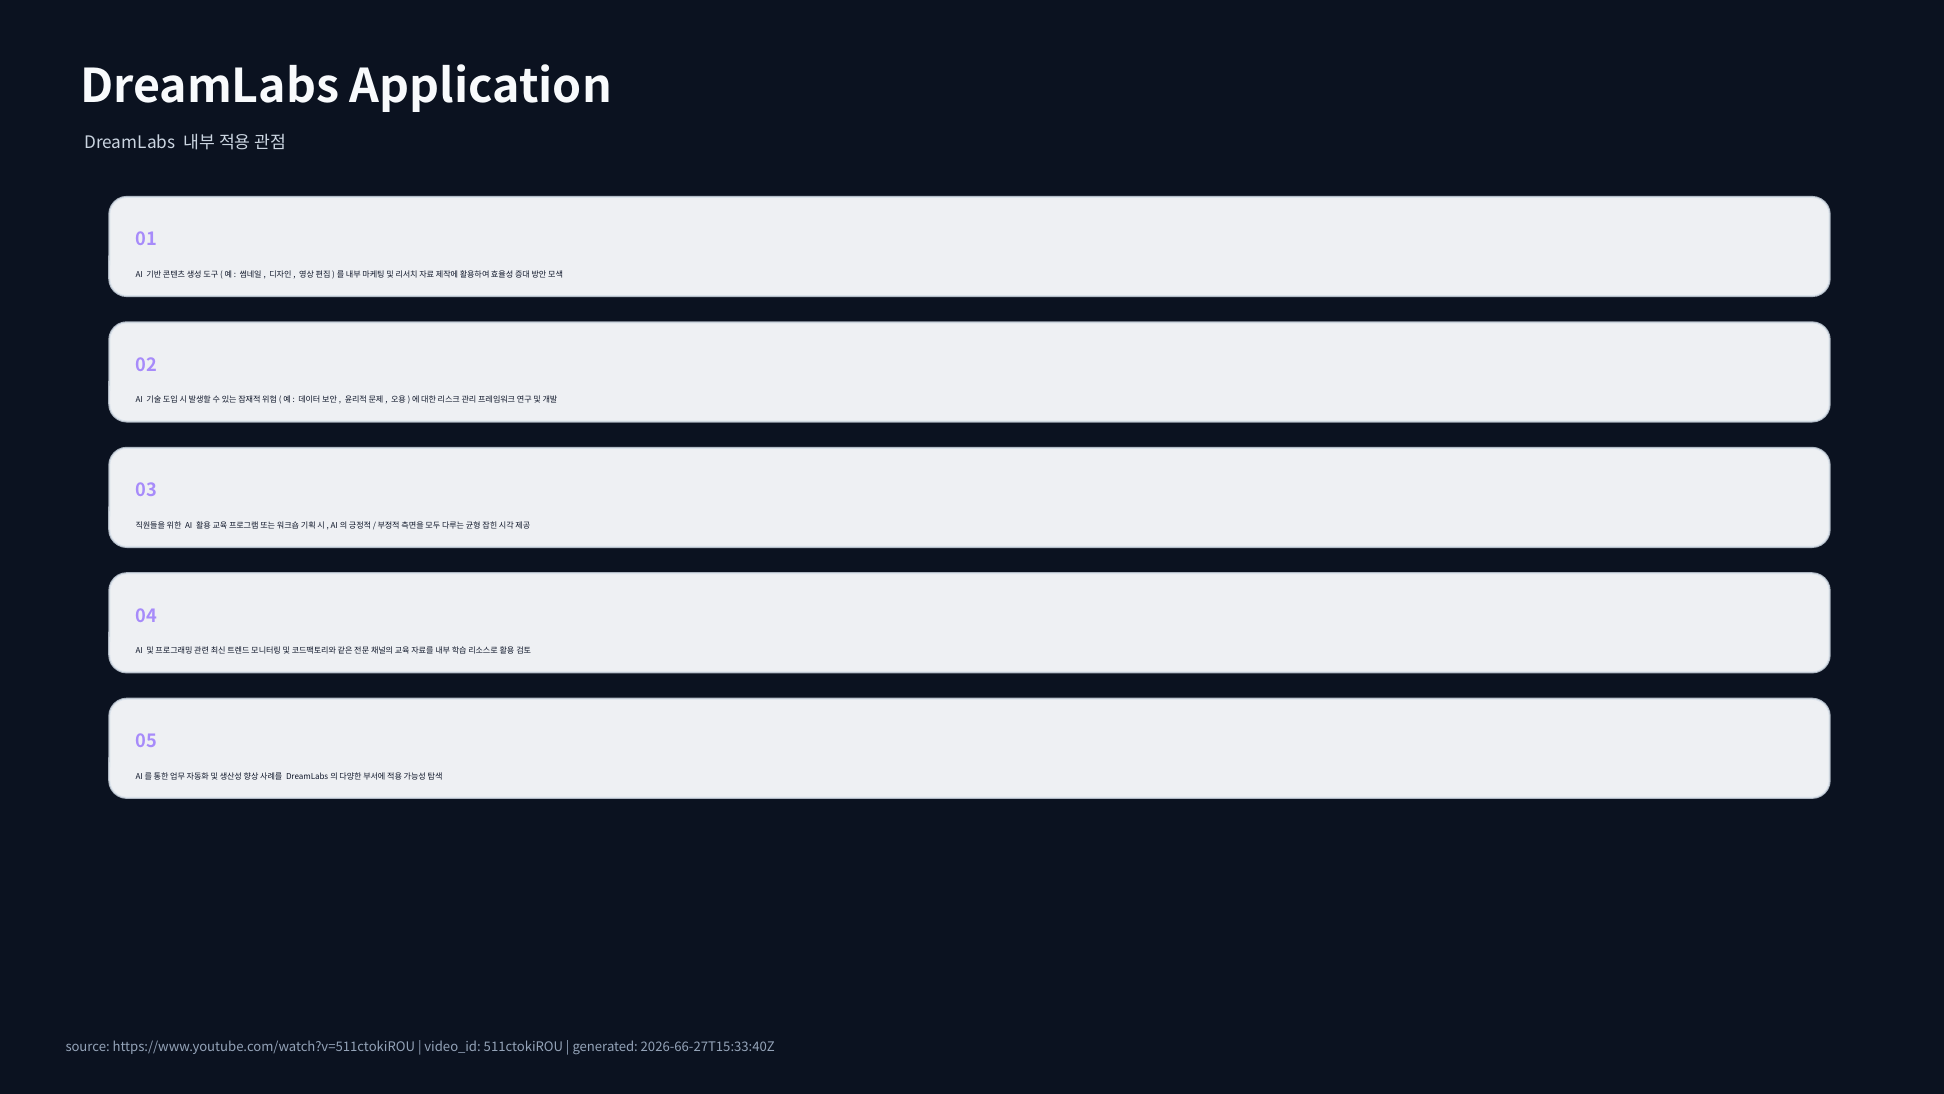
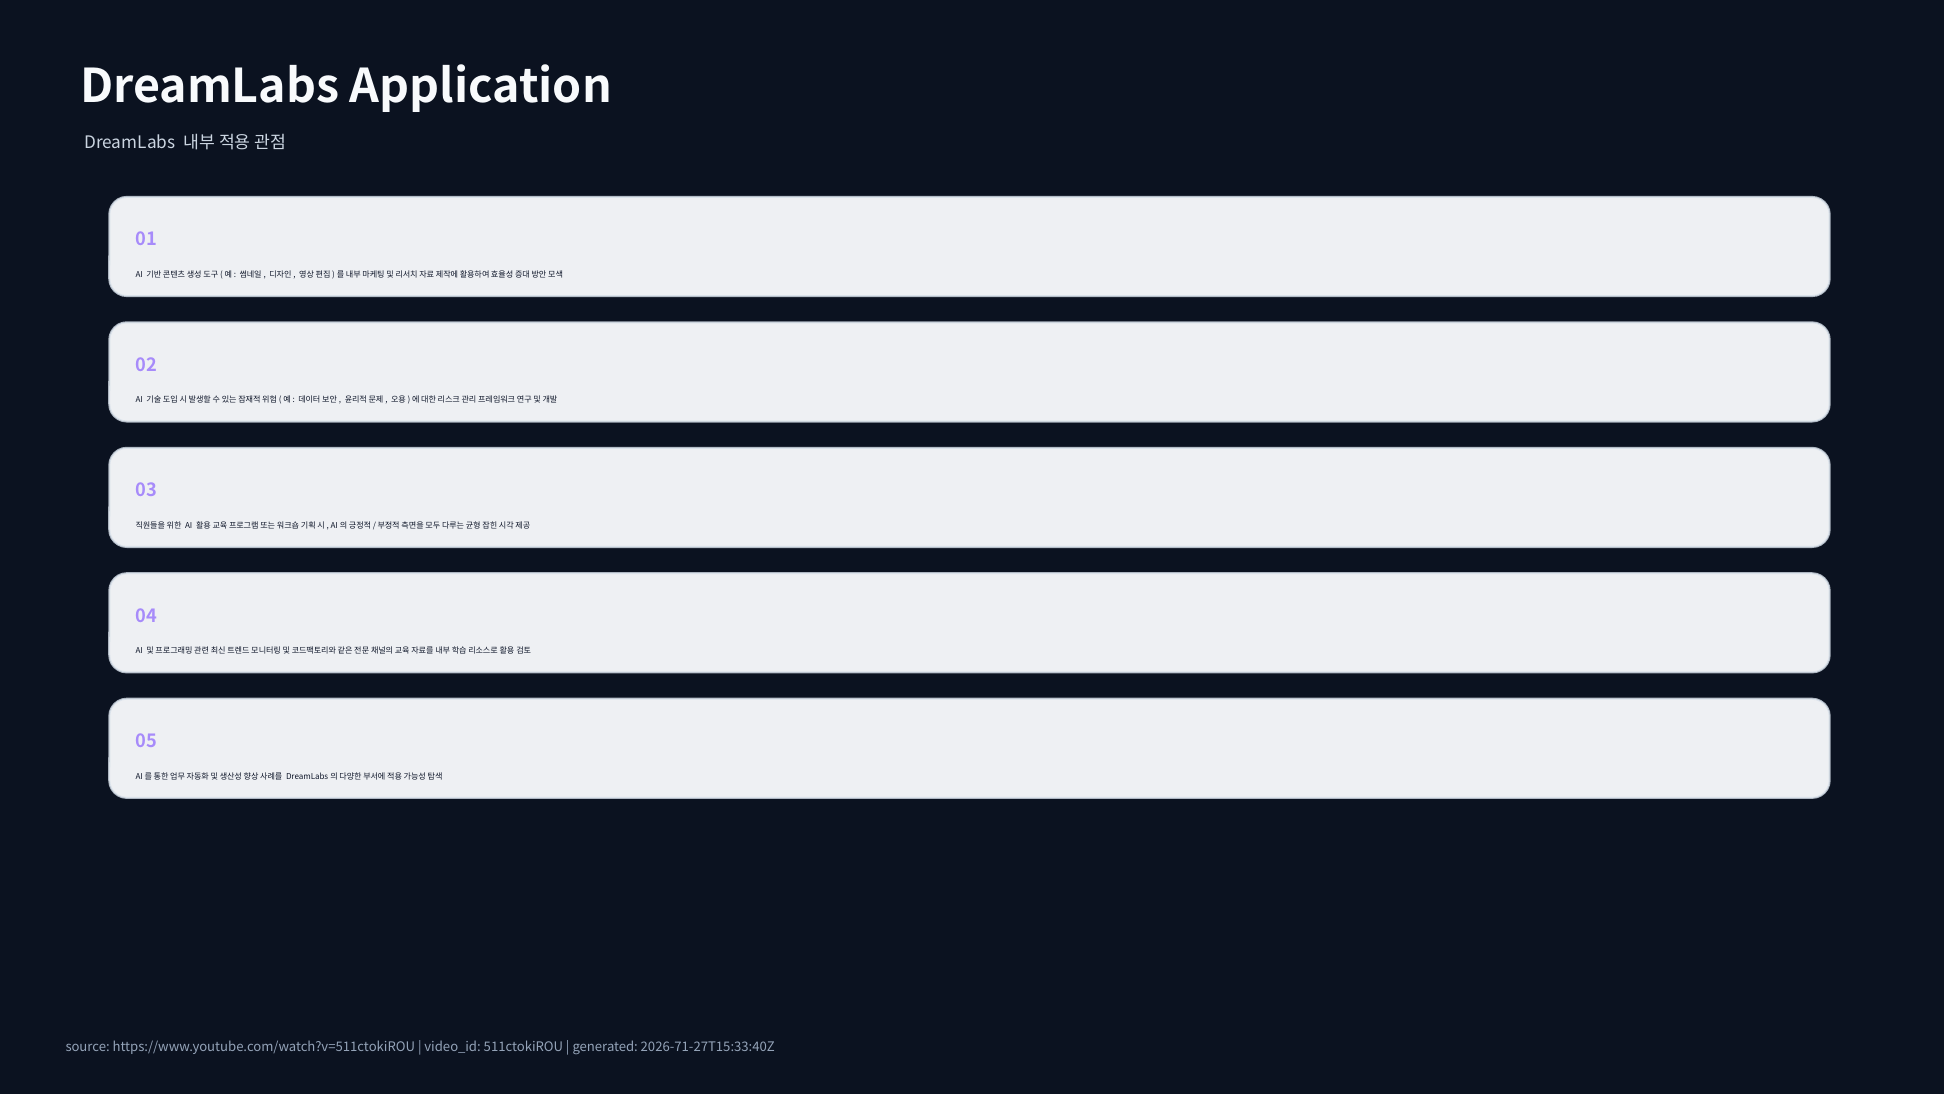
2026-66-27T15:33:40Z: 2026-66-27T15:33:40Z -> 2026-71-27T15:33:40Z (708, 1047)
